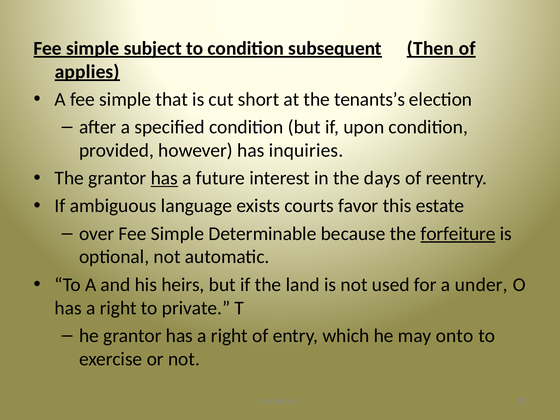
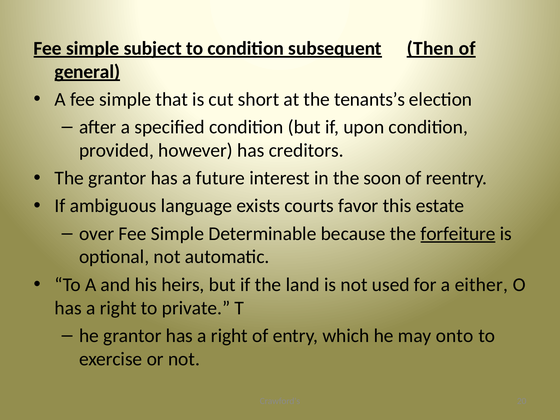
applies: applies -> general (87, 72)
inquiries: inquiries -> creditors (306, 151)
has underline: present -> none (164, 178)
days: days -> soon (382, 178)
under: under -> either (481, 285)
